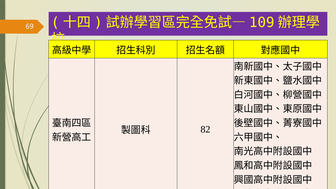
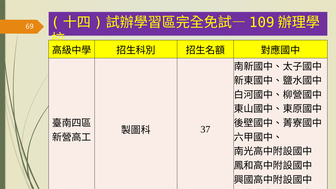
82: 82 -> 37 (205, 129)
